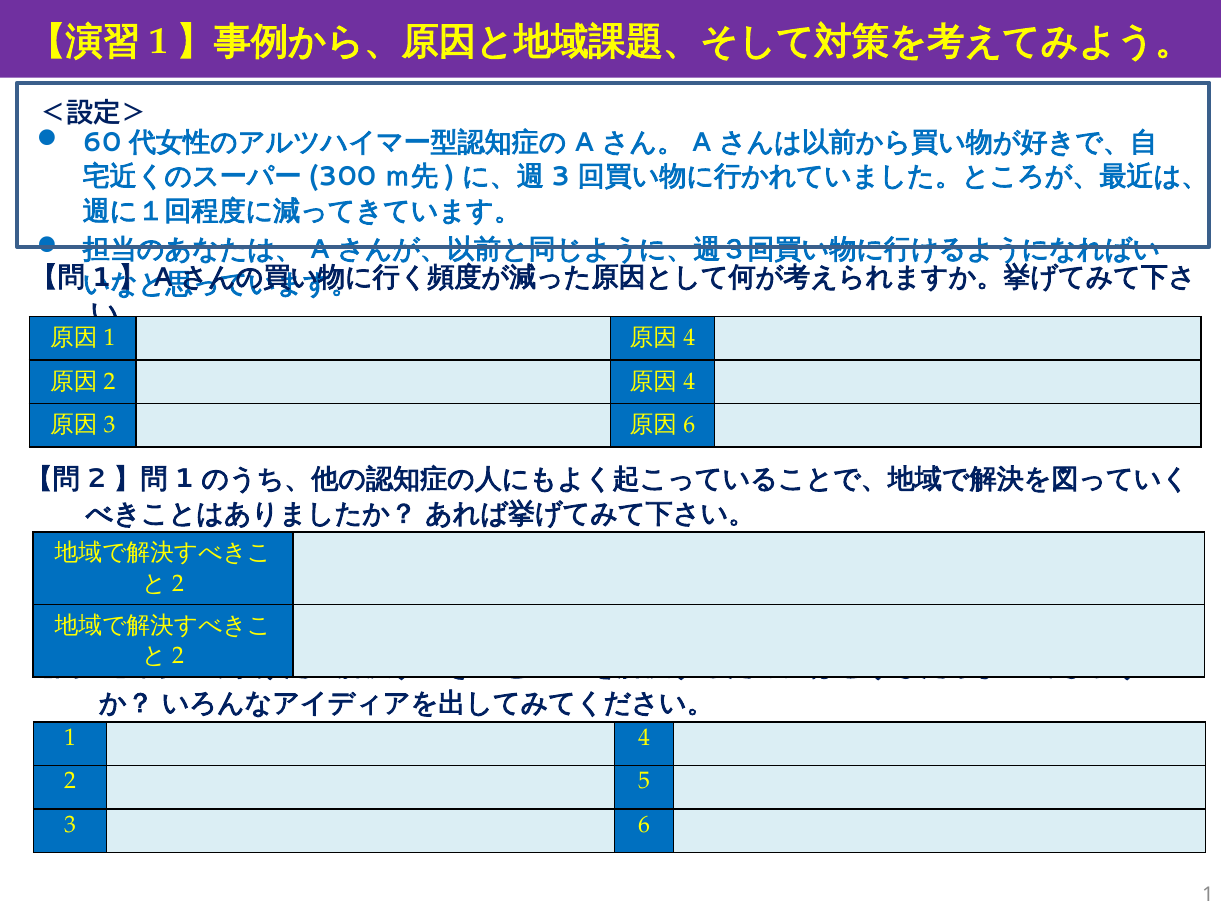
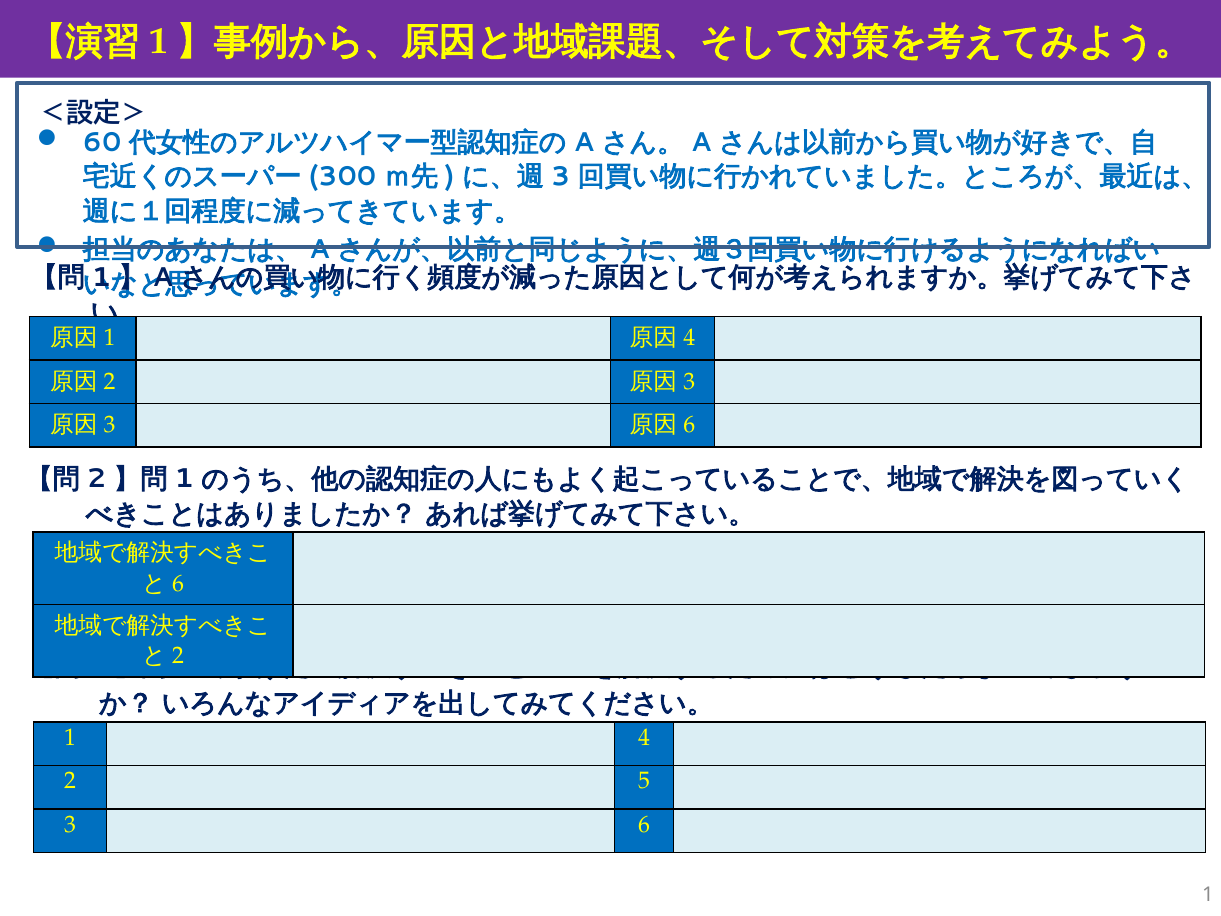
4: 4 -> 3 (689, 381)
2: 2 -> 6 (178, 583)
